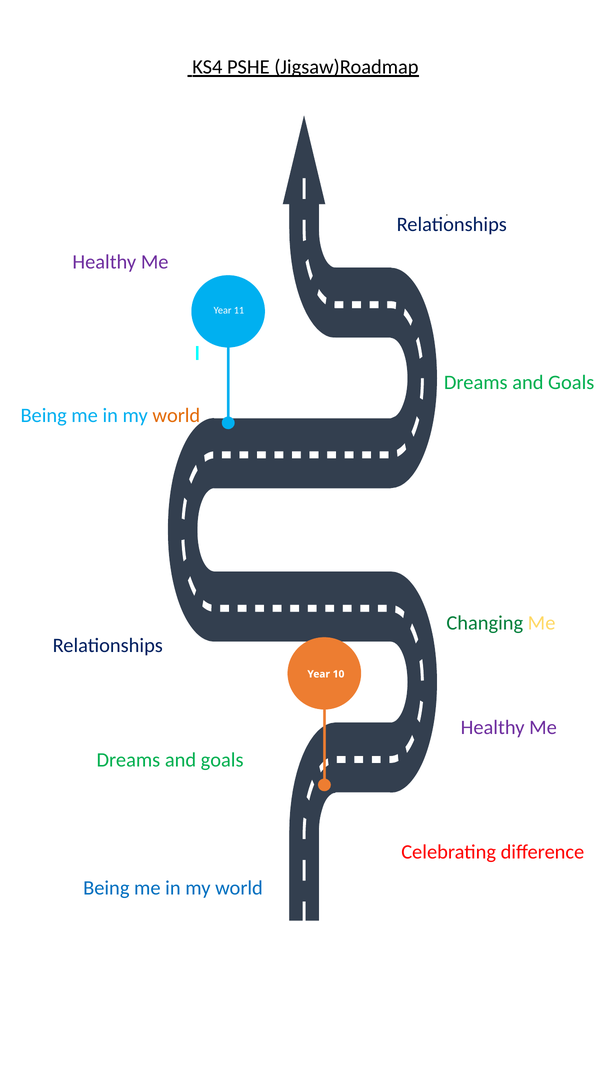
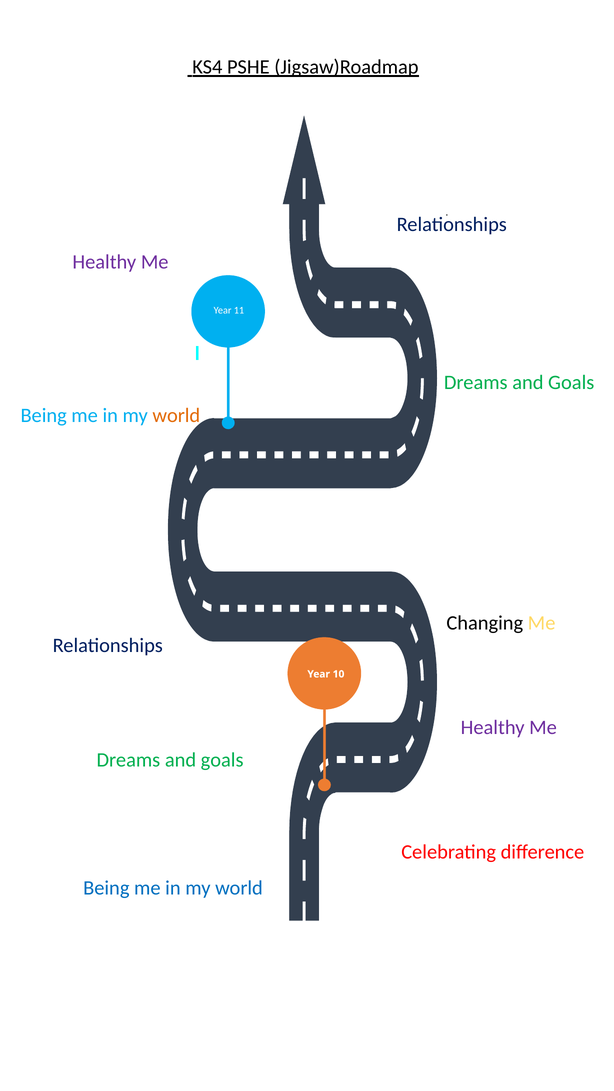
Changing colour: green -> black (485, 623)
